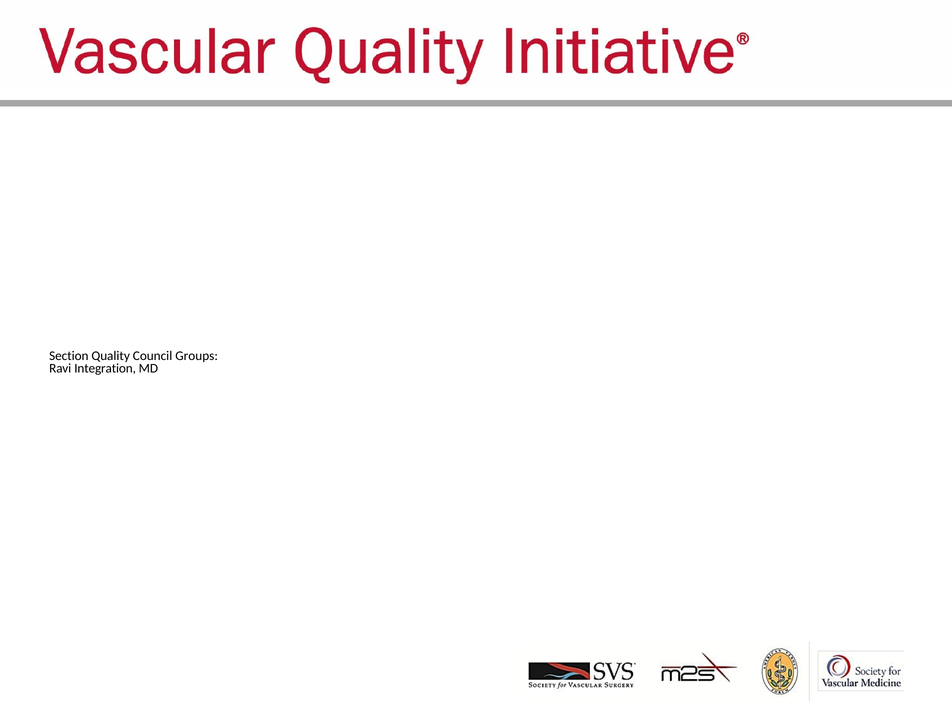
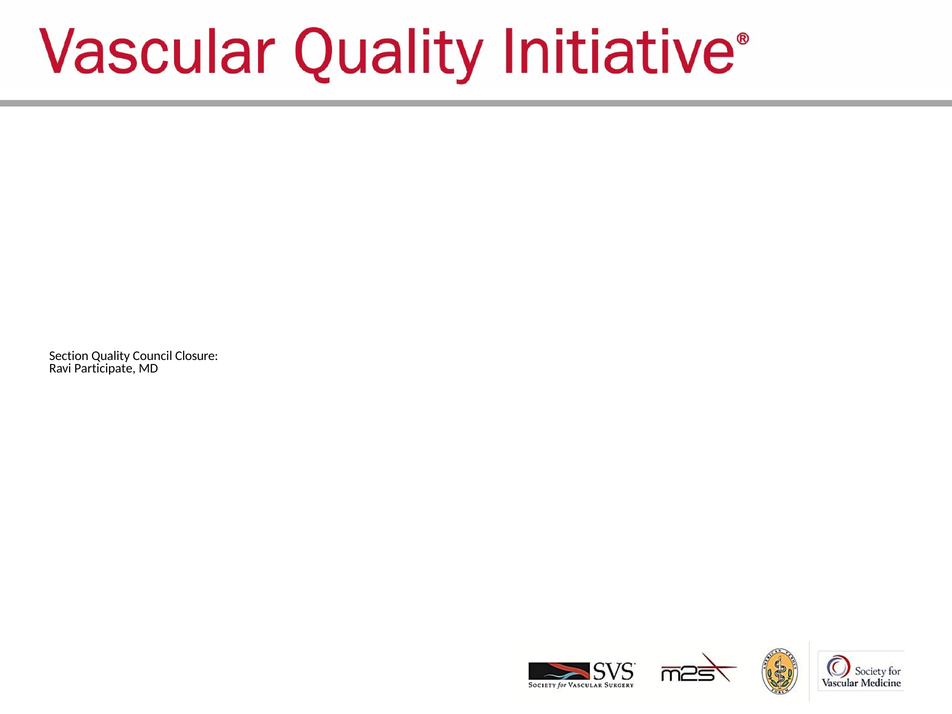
Groups: Groups -> Closure (197, 356)
Integration: Integration -> Participate (105, 369)
